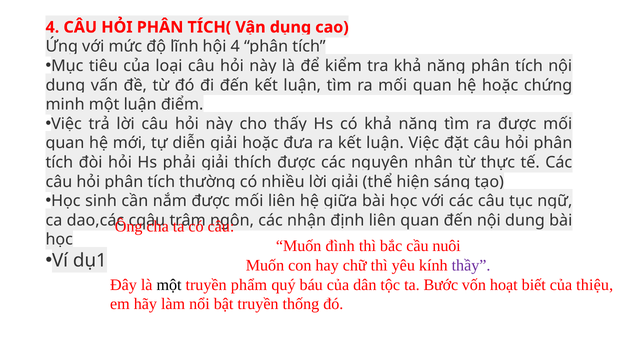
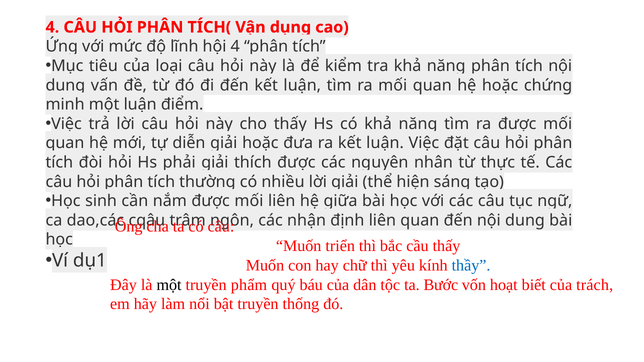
đình: đình -> triển (340, 246)
cầu nuôi: nuôi -> thấy (446, 246)
thầy colour: purple -> blue (471, 266)
thiệu: thiệu -> trách (595, 285)
